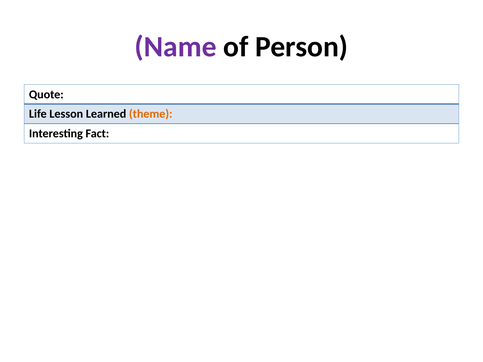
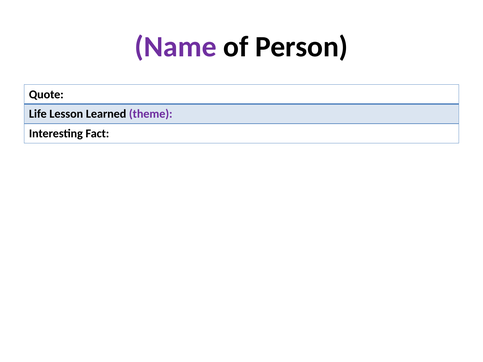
theme colour: orange -> purple (151, 114)
